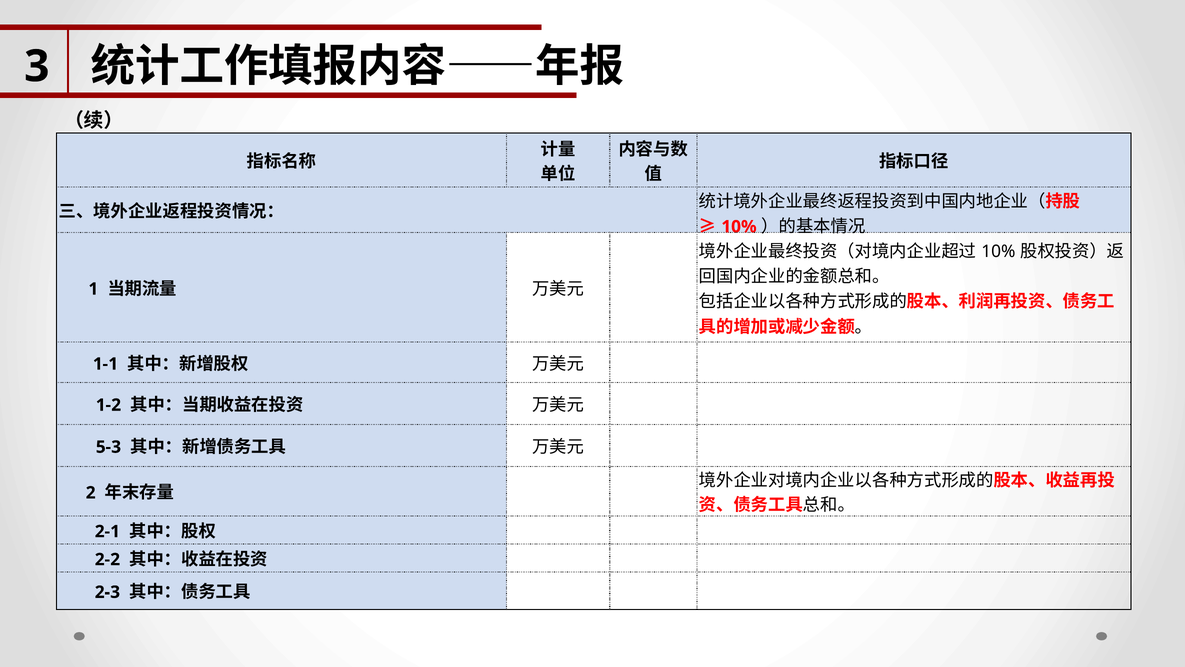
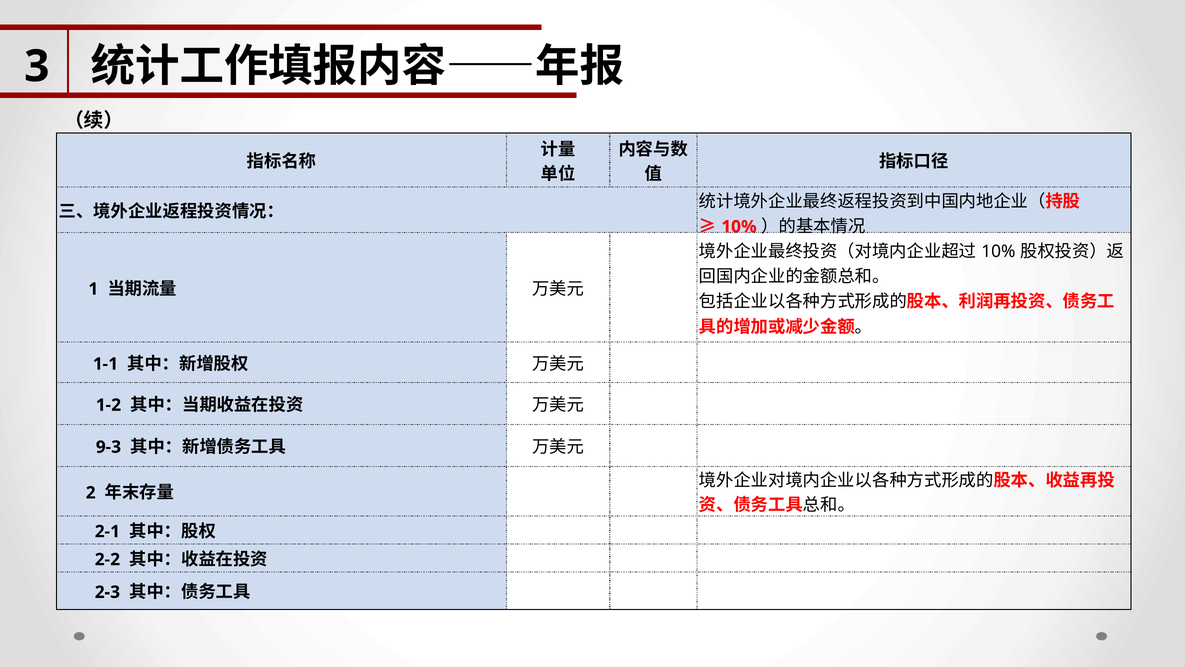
5-3: 5-3 -> 9-3 (108, 447)
